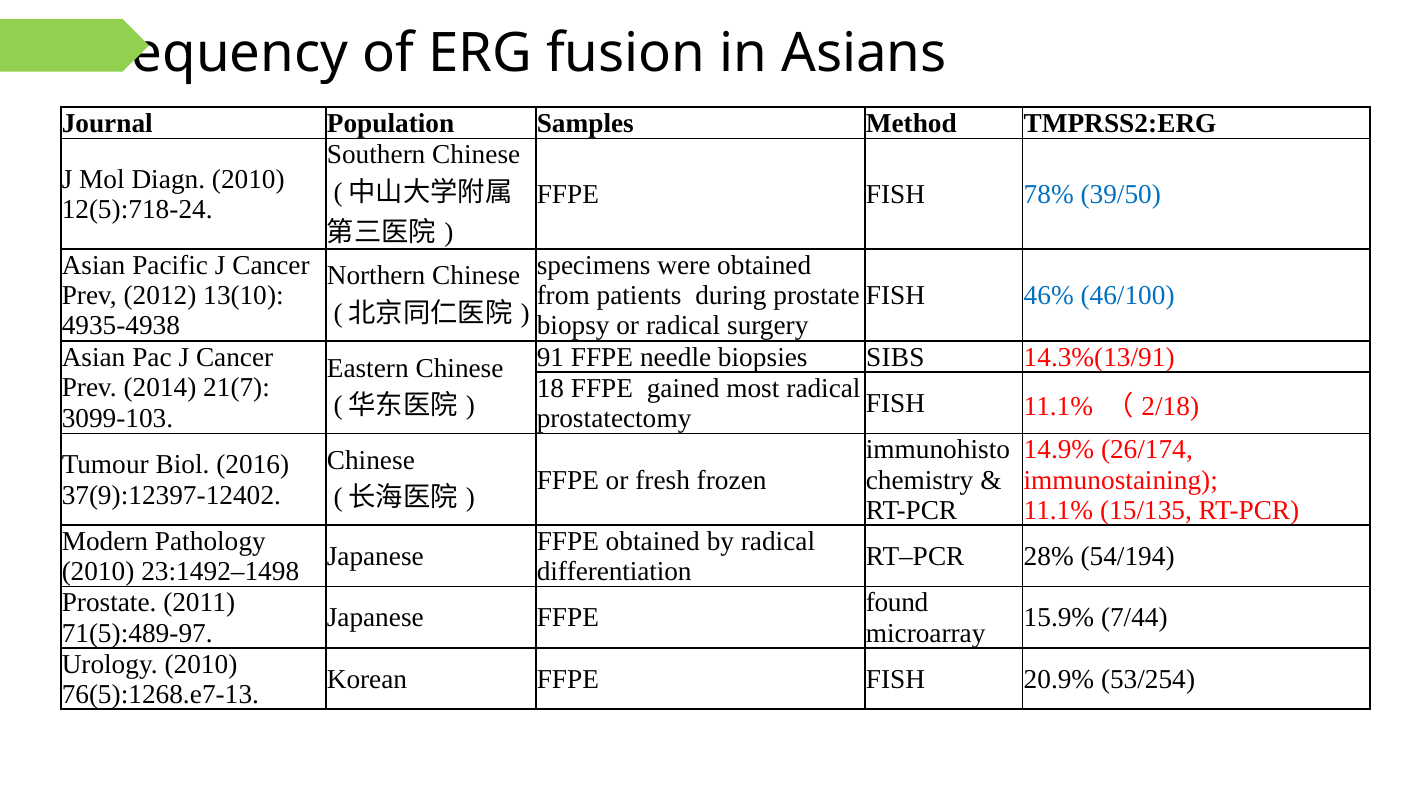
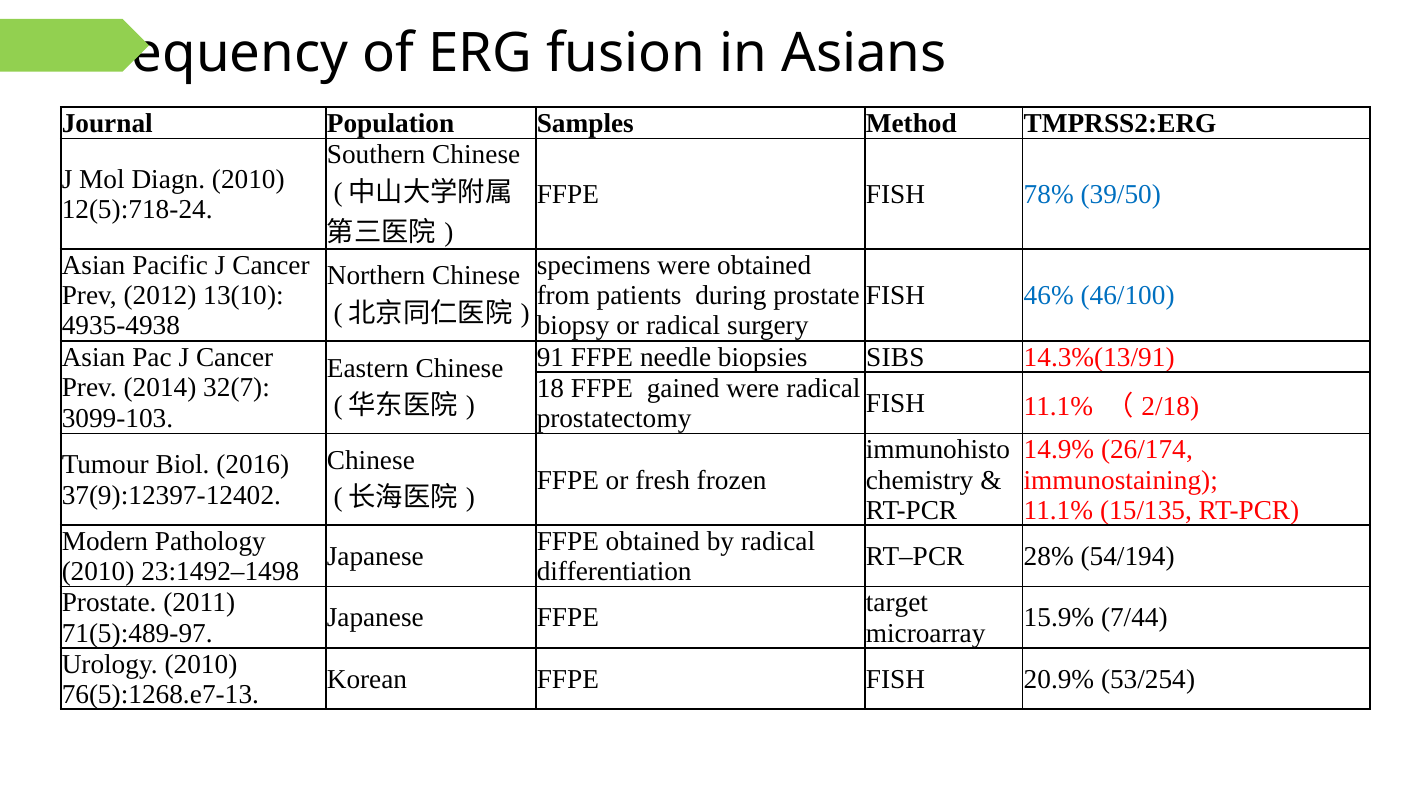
21(7: 21(7 -> 32(7 (237, 388)
gained most: most -> were (753, 389)
found: found -> target (897, 603)
